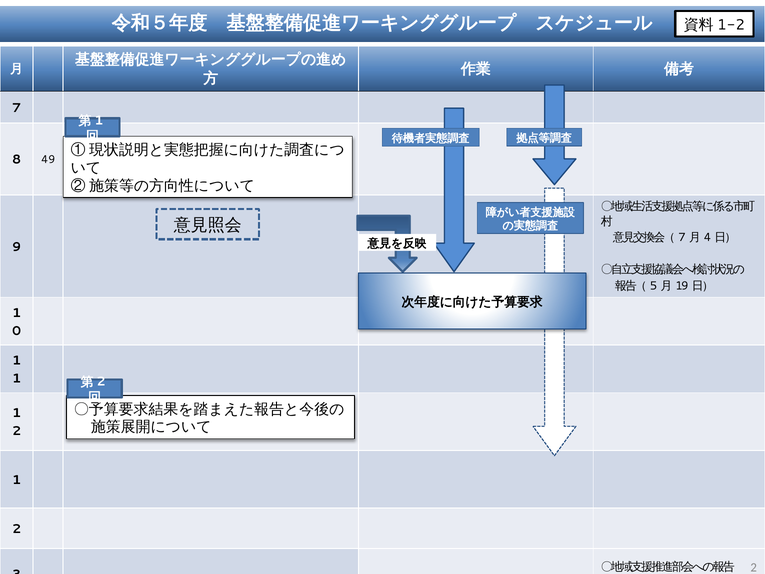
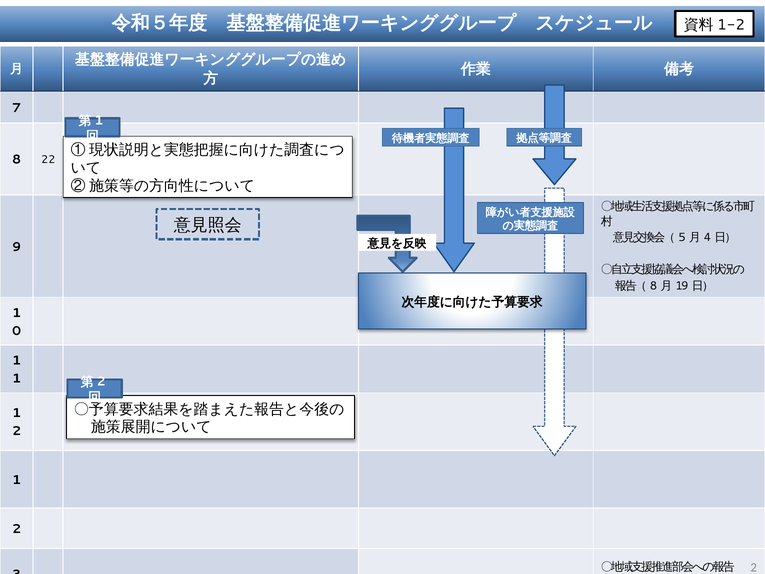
49: 49 -> 22 (48, 160)
7: 7 -> 5 (682, 237)
5: 5 -> 8 (654, 286)
